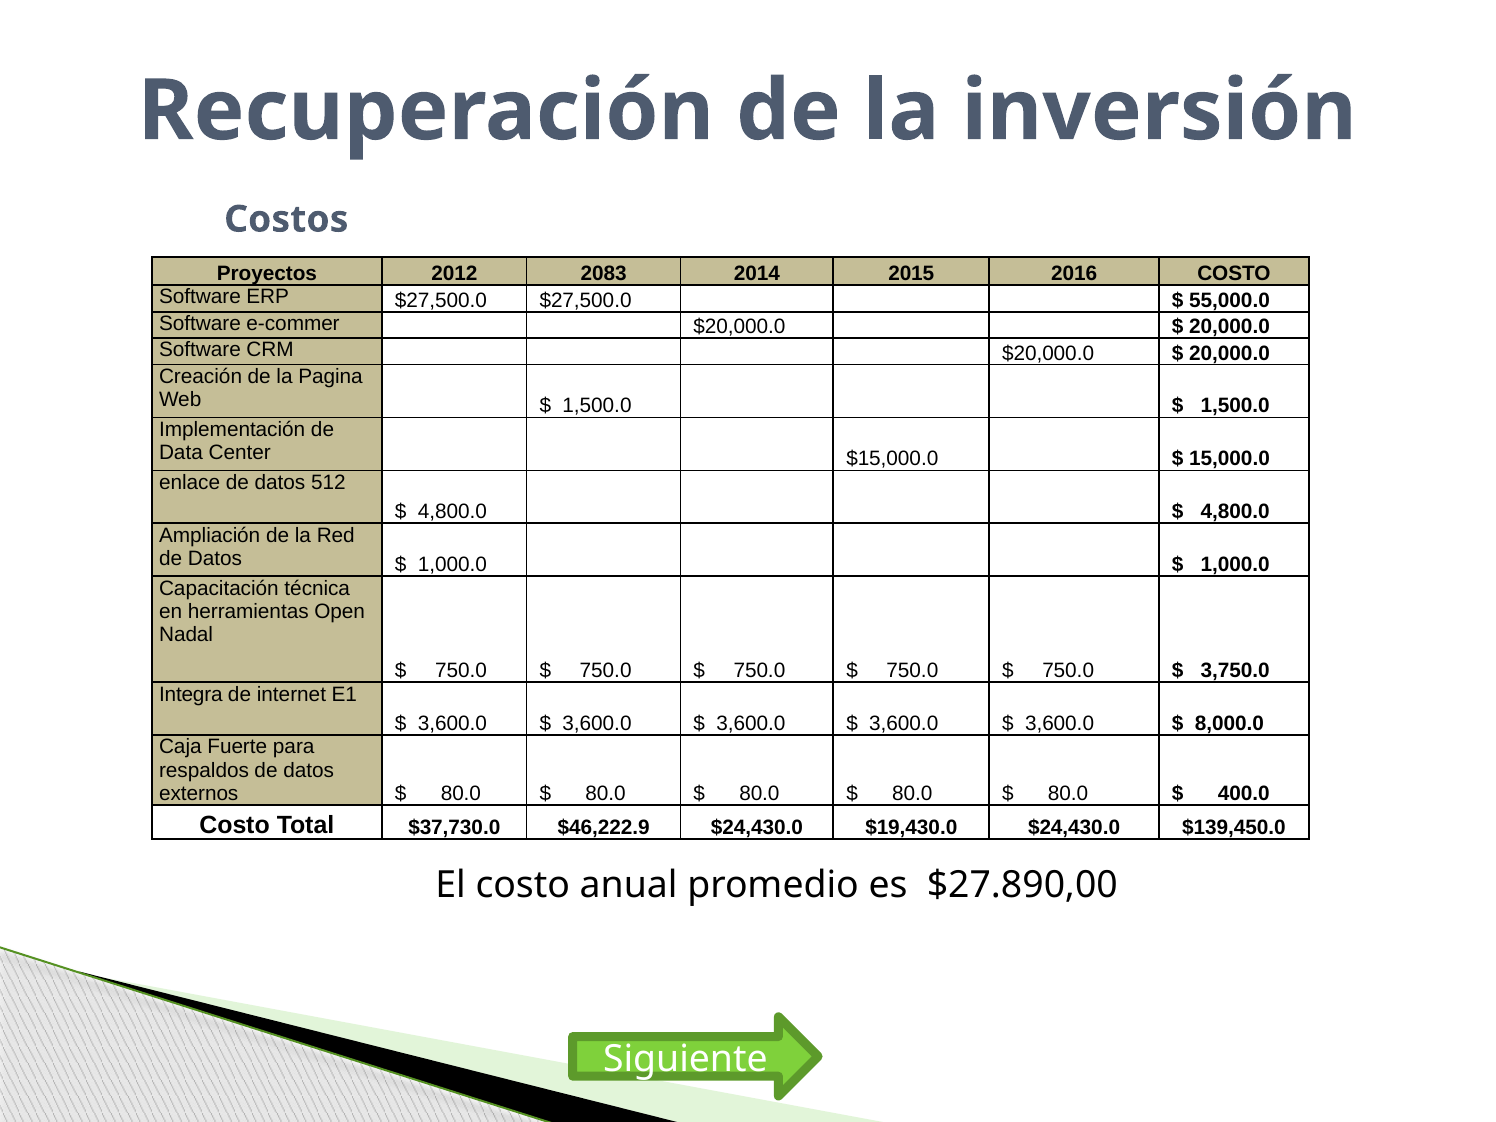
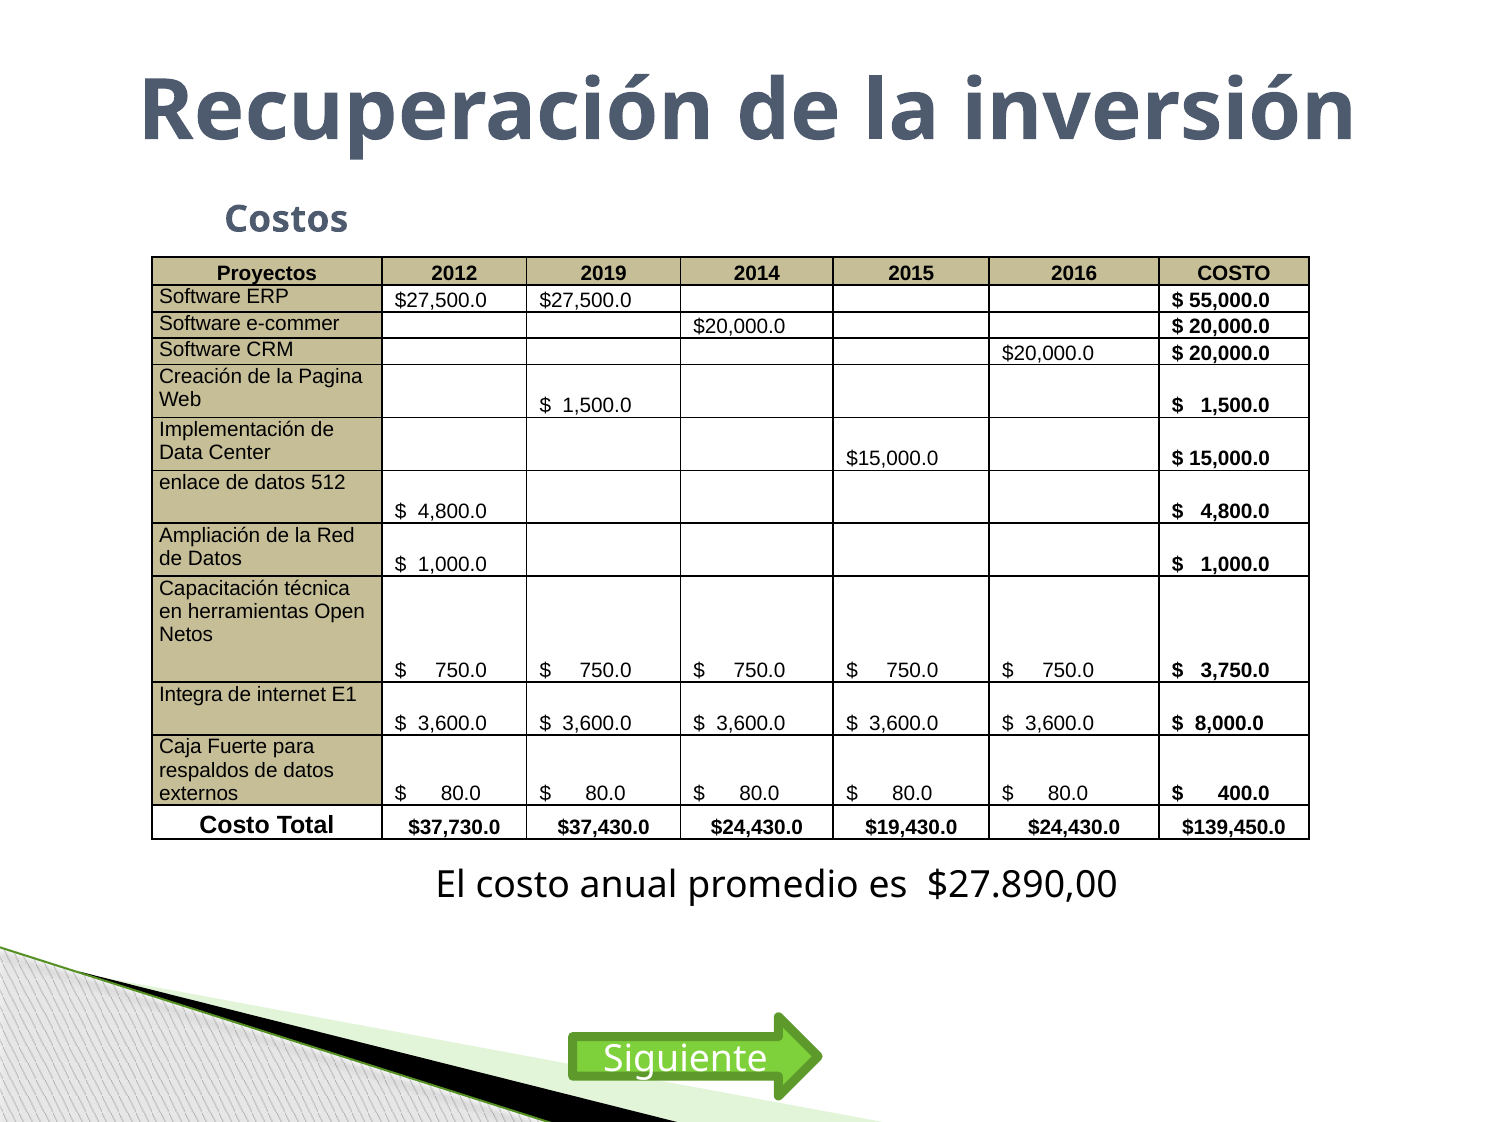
2083: 2083 -> 2019 (604, 274)
Nadal: Nadal -> Netos (186, 635)
$46,222.9: $46,222.9 -> $37,430.0 (604, 828)
